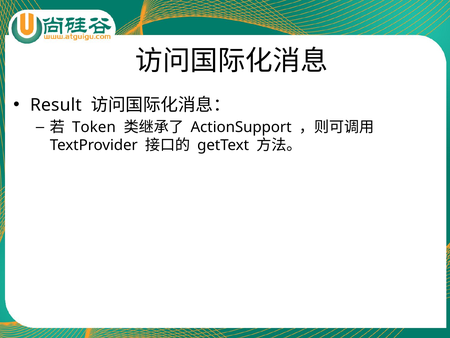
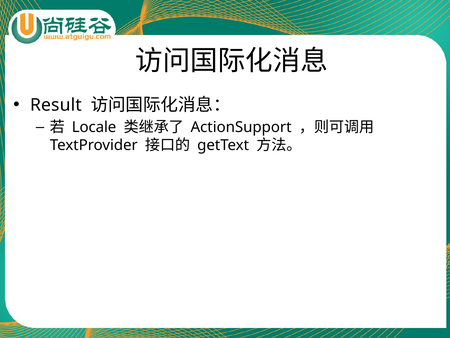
Token: Token -> Locale (94, 127)
